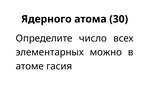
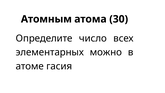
Ядерного: Ядерного -> Атомным (46, 19)
